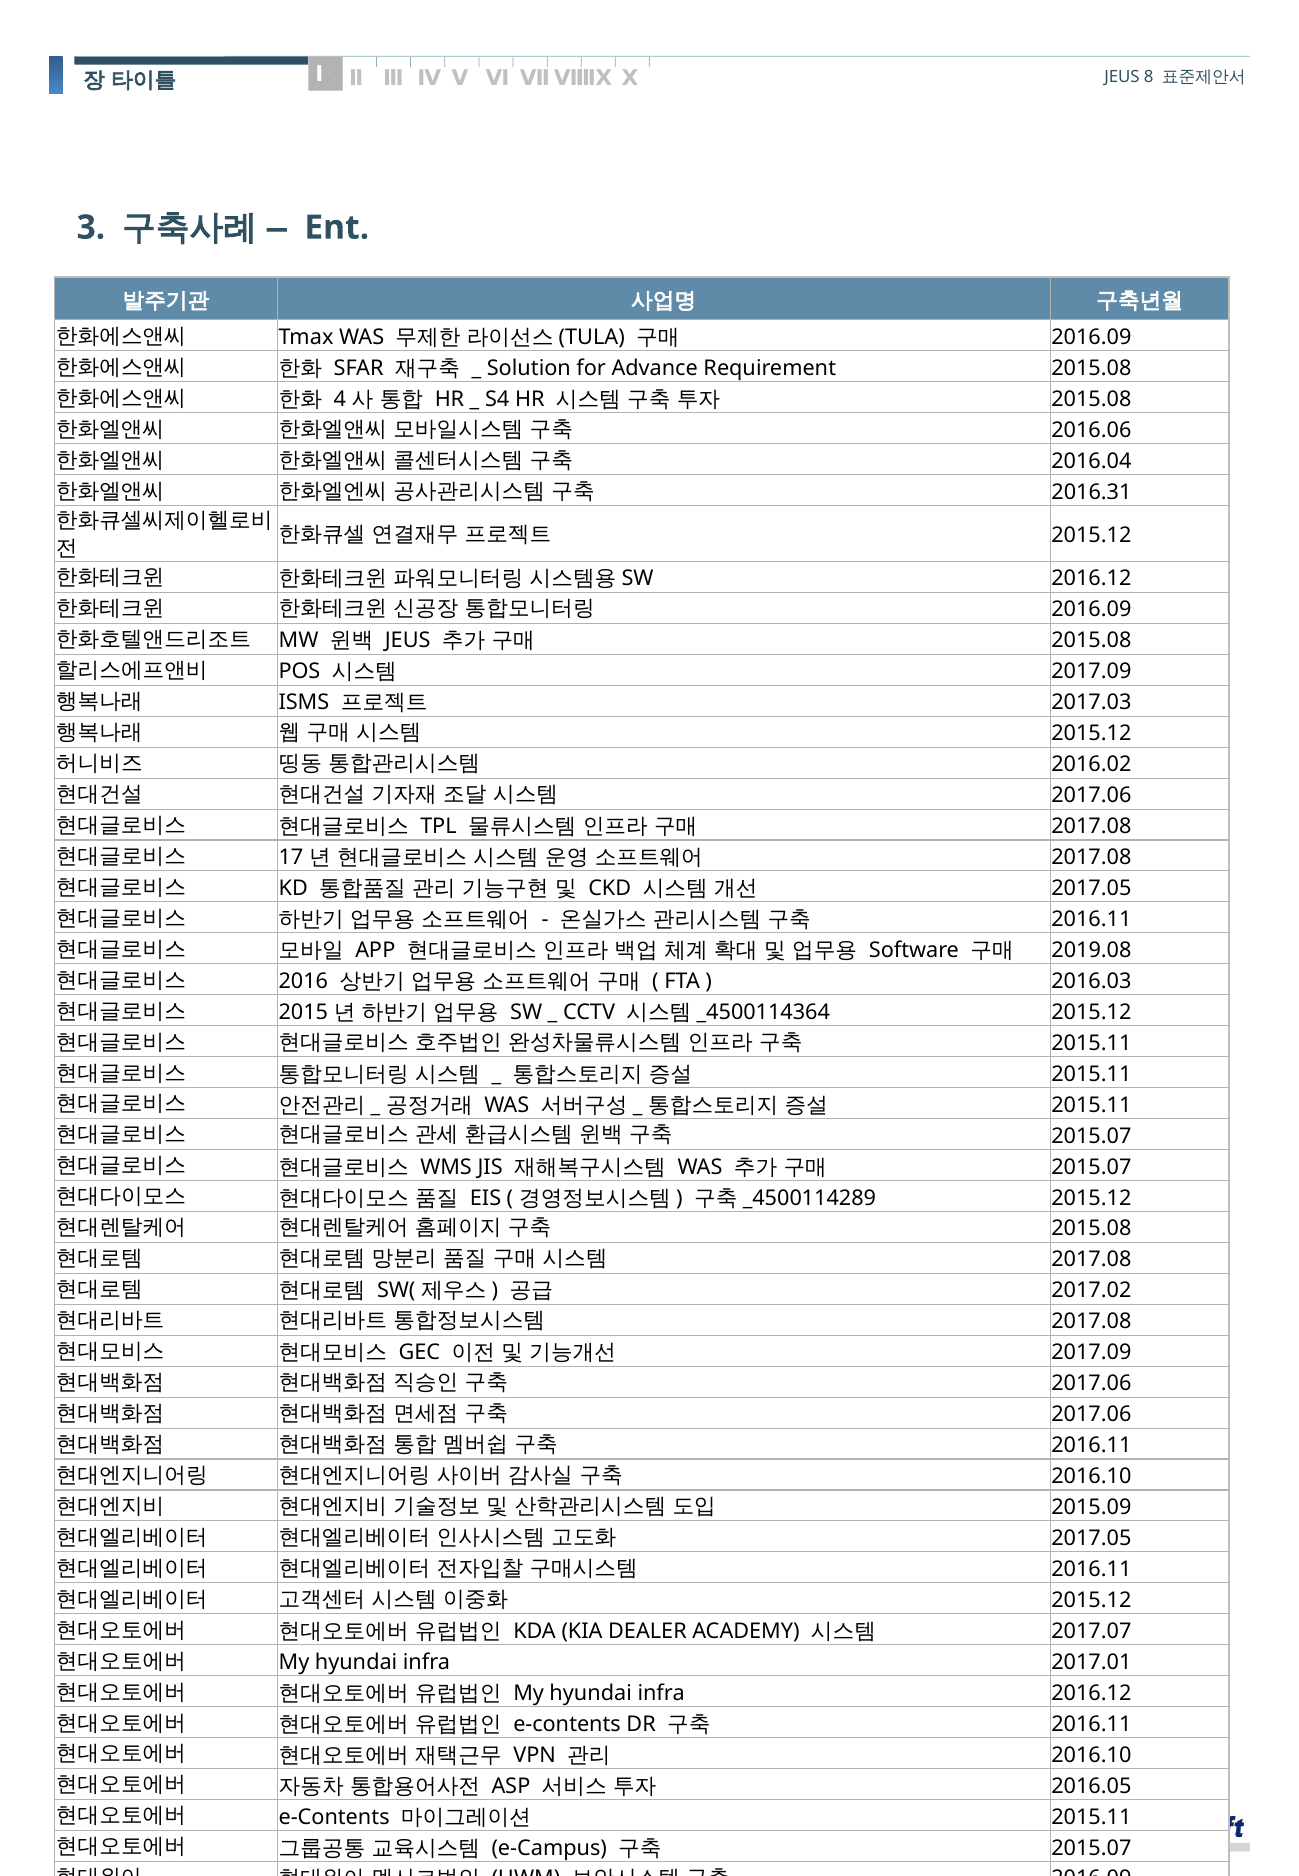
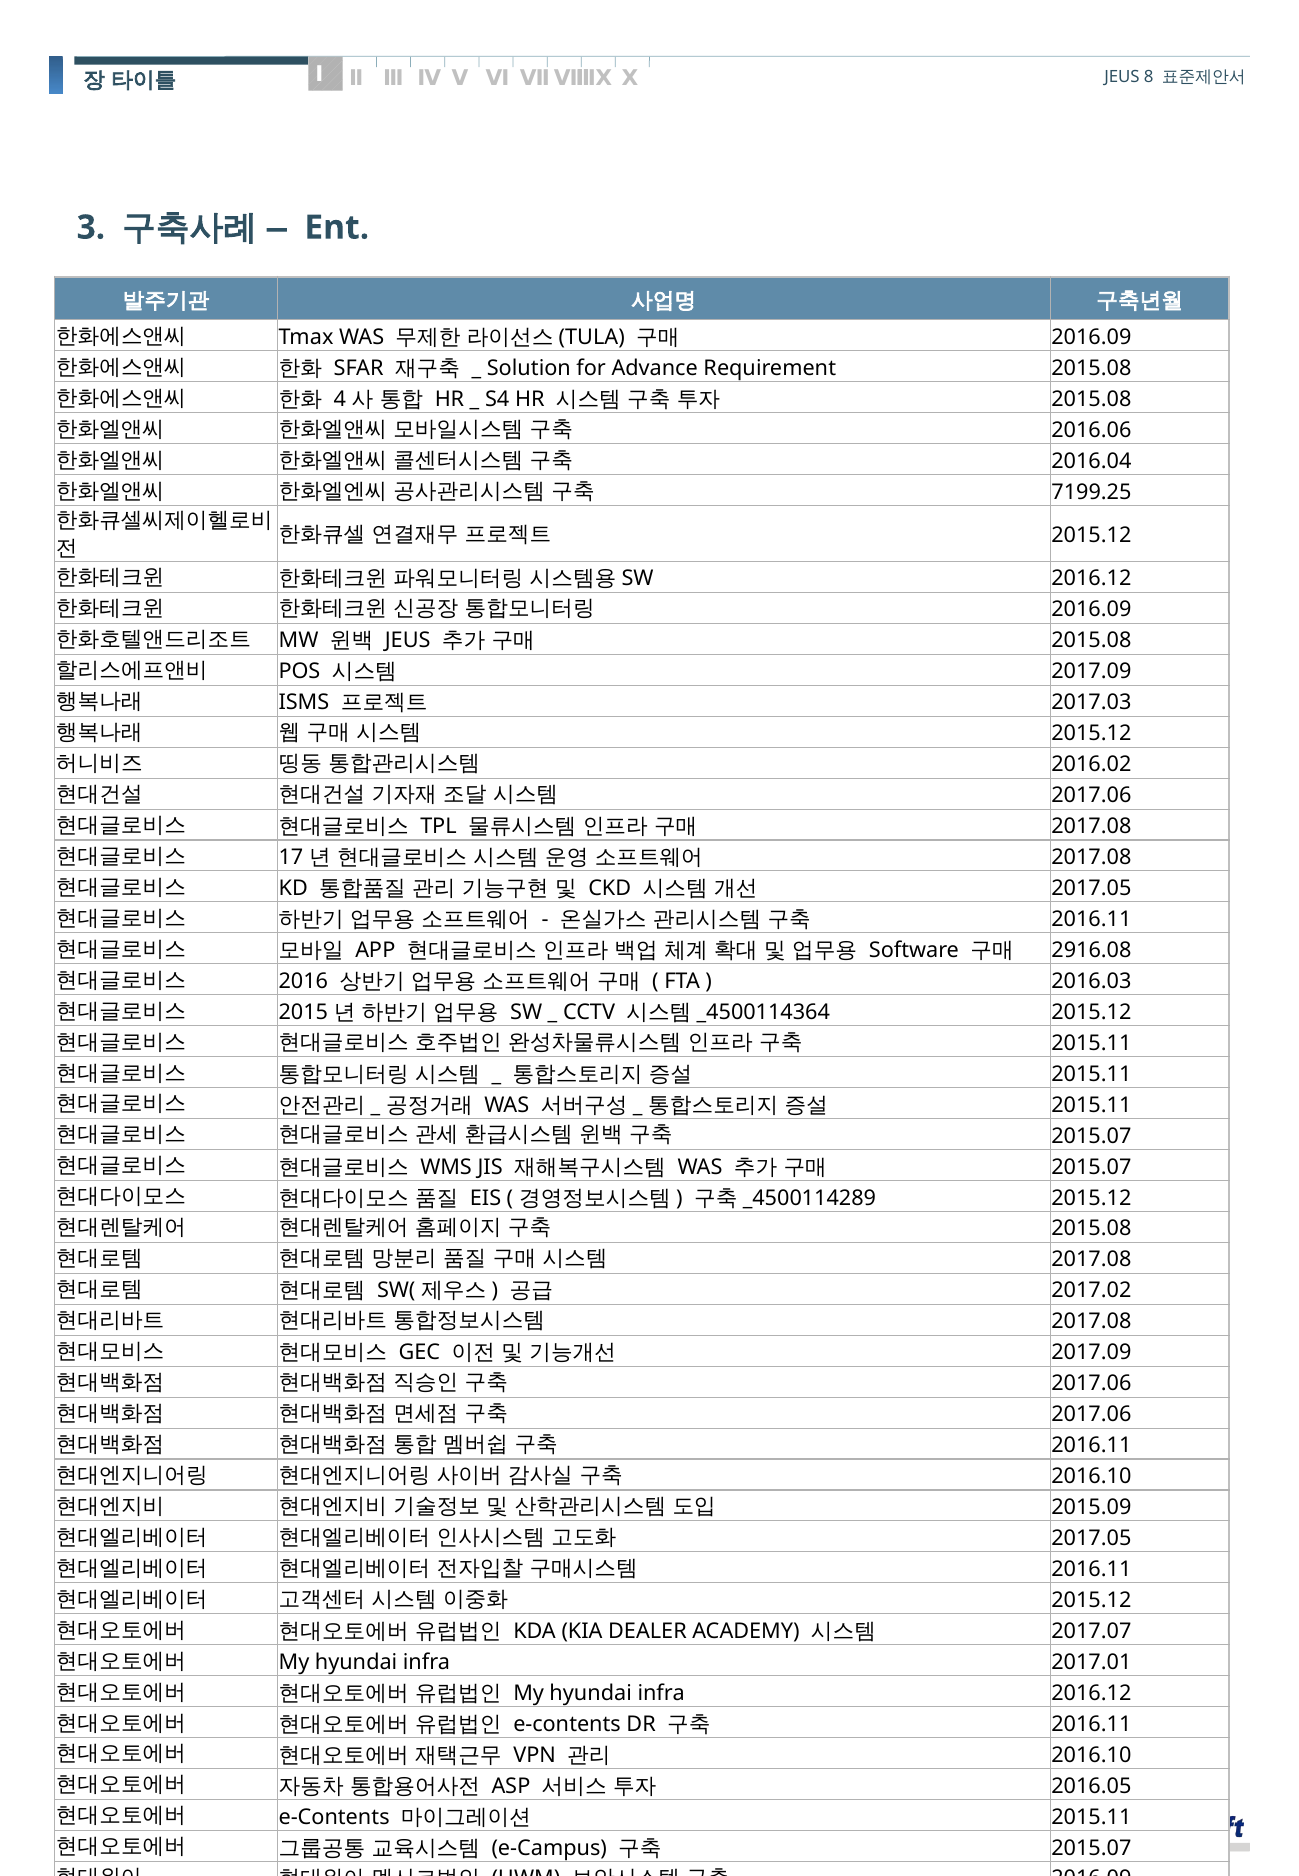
2016.31: 2016.31 -> 7199.25 (1091, 492)
2019.08: 2019.08 -> 2916.08 (1091, 950)
